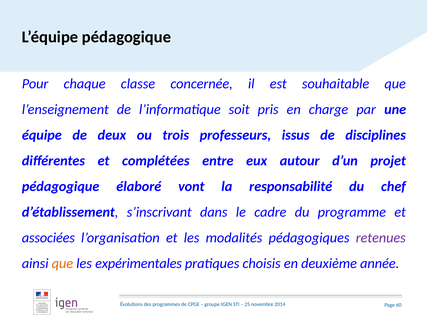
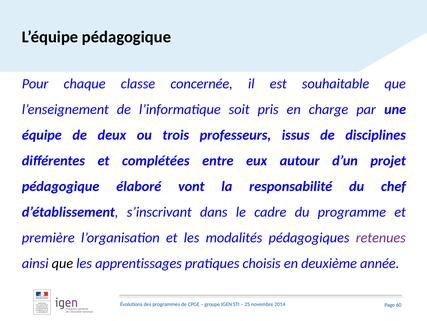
associées: associées -> première (48, 237)
que colour: orange -> black (62, 263)
expérimentales: expérimentales -> apprentissages (138, 263)
